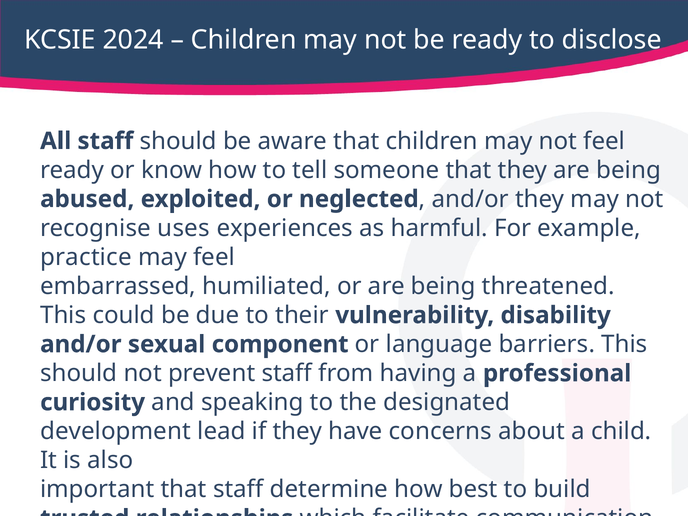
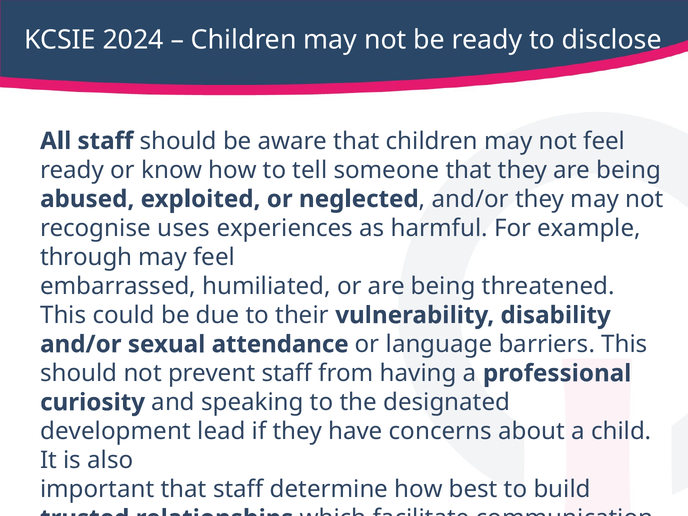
practice: practice -> through (86, 257)
component: component -> attendance (280, 344)
